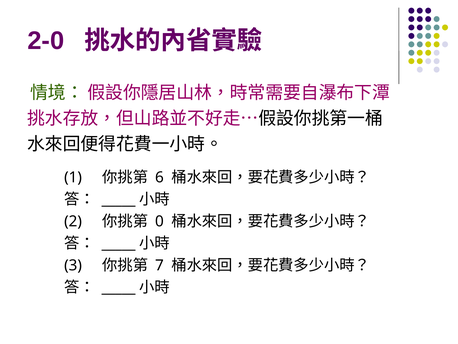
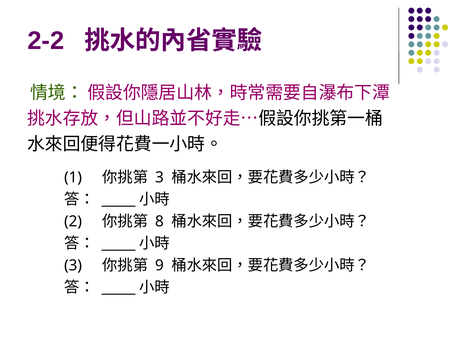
2-0: 2-0 -> 2-2 (46, 41)
6: 6 -> 3 (159, 177)
0: 0 -> 8 (159, 221)
7: 7 -> 9 (159, 265)
